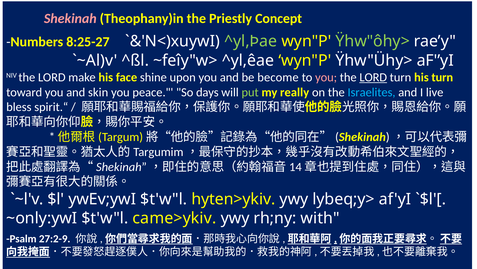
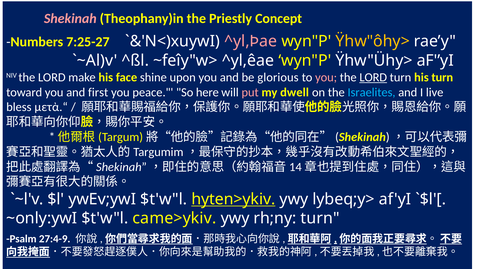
8:25-27: 8:25-27 -> 7:25-27 (88, 42)
^yl,Þae colour: light green -> pink (251, 41)
Ÿhw"ôhy> colour: light green -> yellow (373, 41)
become: become -> glorious (278, 77)
skin: skin -> first (98, 92)
days: days -> here (207, 92)
put colour: light green -> pink (250, 92)
really: really -> dwell (295, 92)
spirit.“: spirit.“ -> μετὰ.“ (51, 107)
hyten>ykiv underline: none -> present (233, 199)
rh;ny with: with -> turn (320, 218)
27:2-9: 27:2-9 -> 27:4-9 (55, 238)
